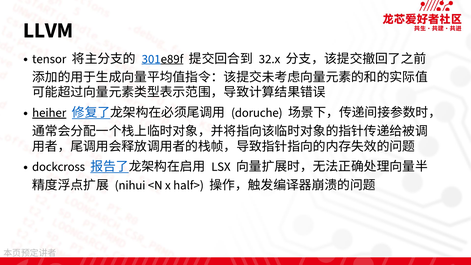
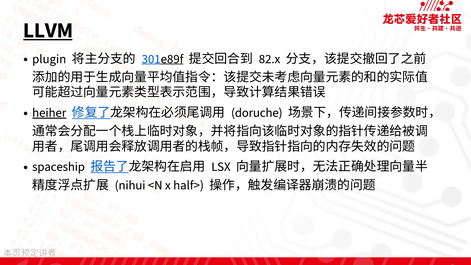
LLVM underline: none -> present (48, 30)
tensor: tensor -> plugin (49, 59)
32.x: 32.x -> 82.x (270, 59)
dockcross: dockcross -> spaceship (59, 167)
